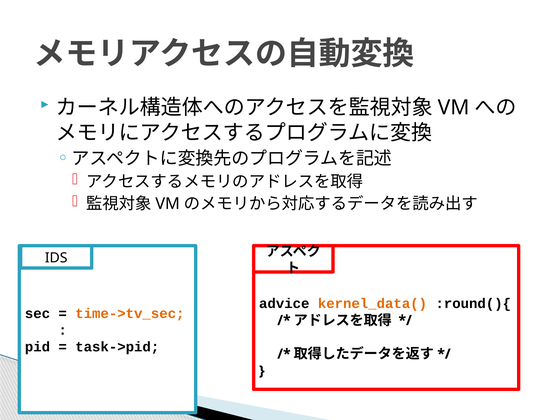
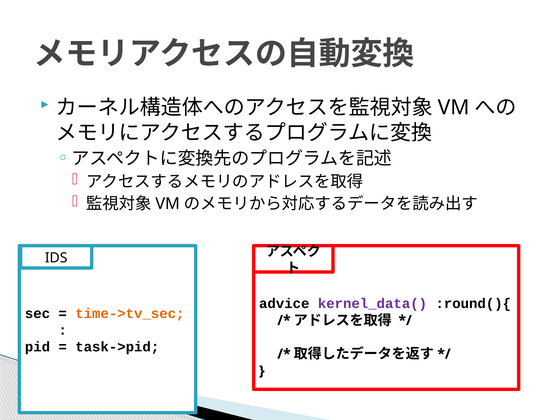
kernel_data( colour: orange -> purple (372, 304)
